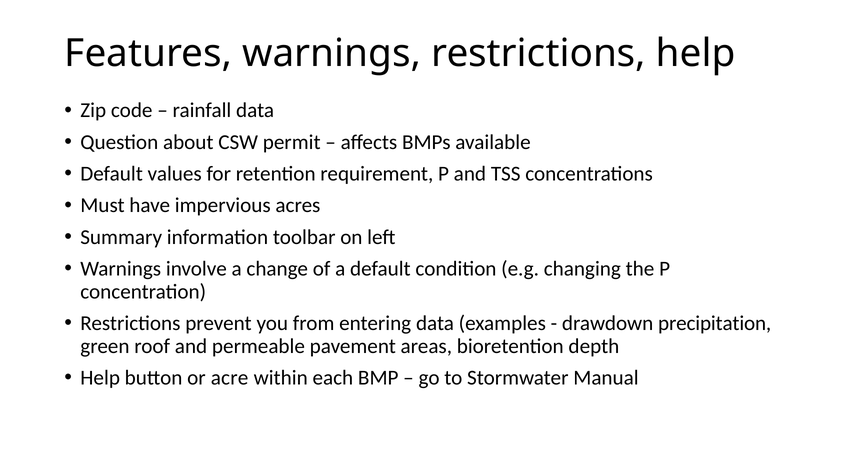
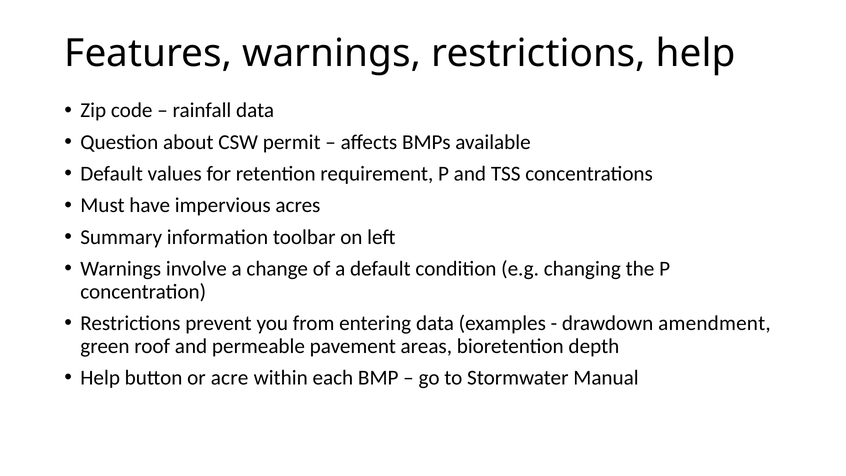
precipitation: precipitation -> amendment (714, 323)
